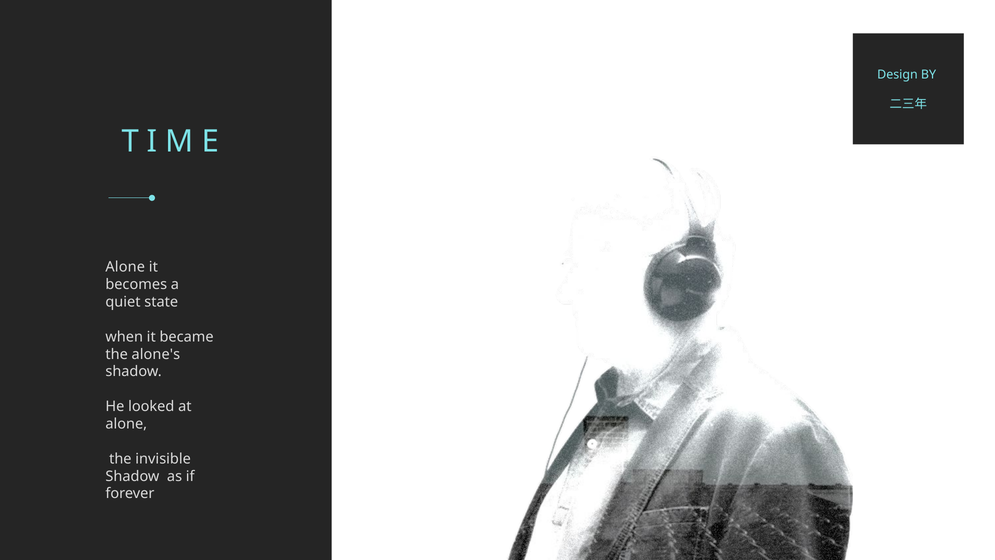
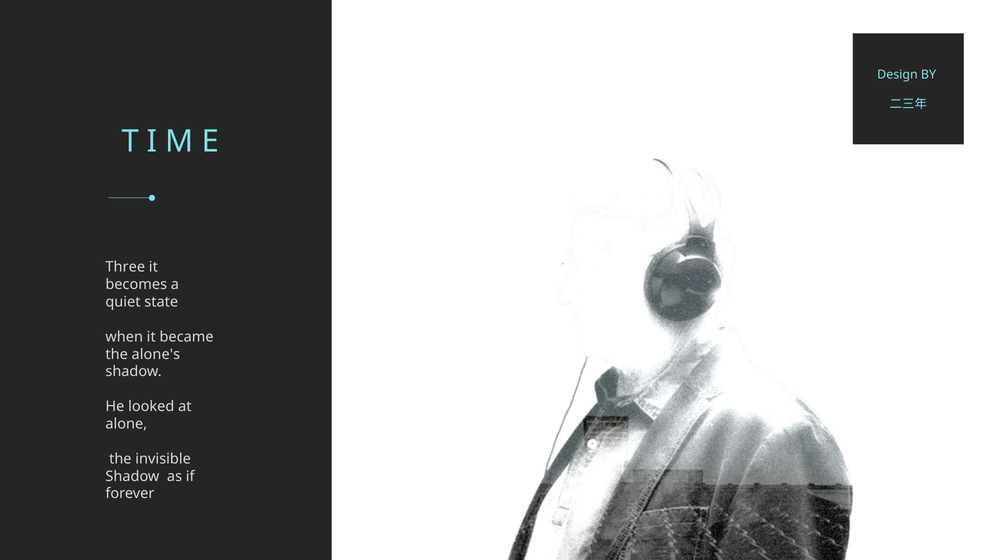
Alone: Alone -> Three (125, 267)
